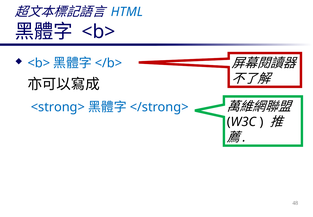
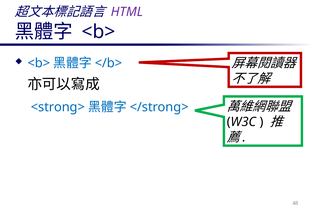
HTML colour: blue -> purple (127, 12)
